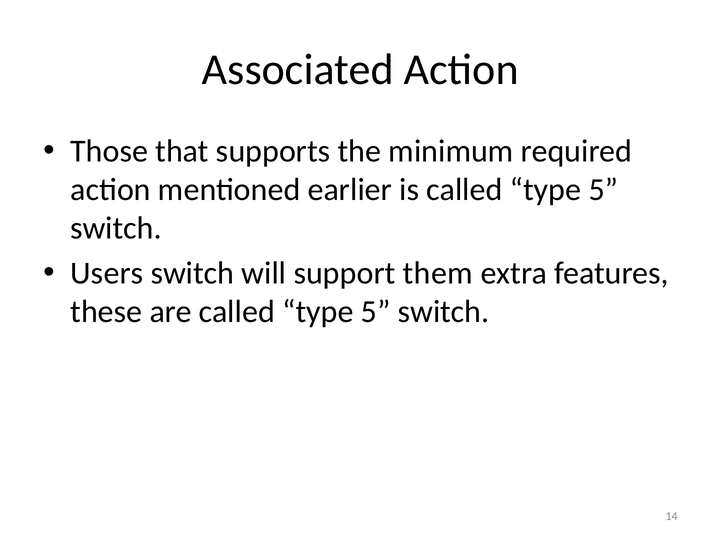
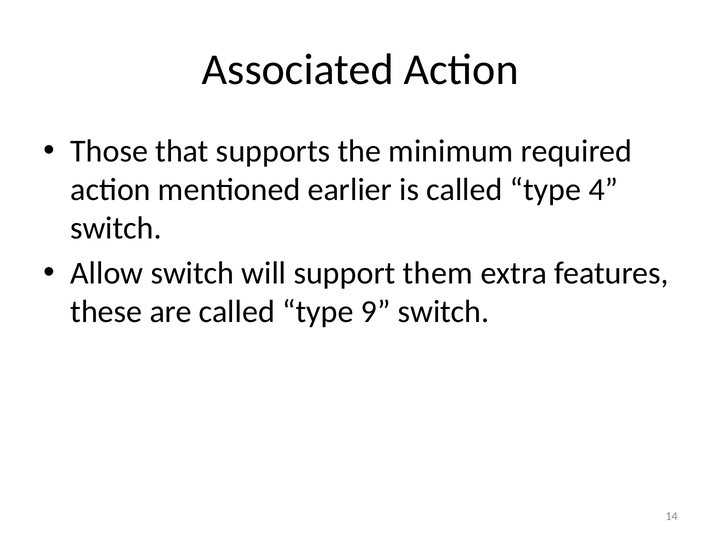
is called type 5: 5 -> 4 (603, 190)
Users: Users -> Allow (107, 273)
are called type 5: 5 -> 9 (376, 312)
